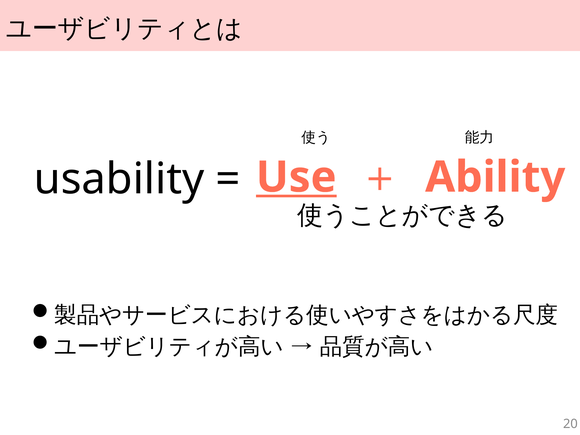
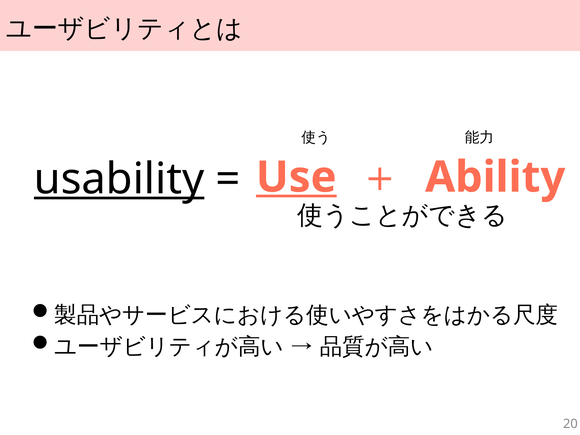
usability underline: none -> present (119, 179)
